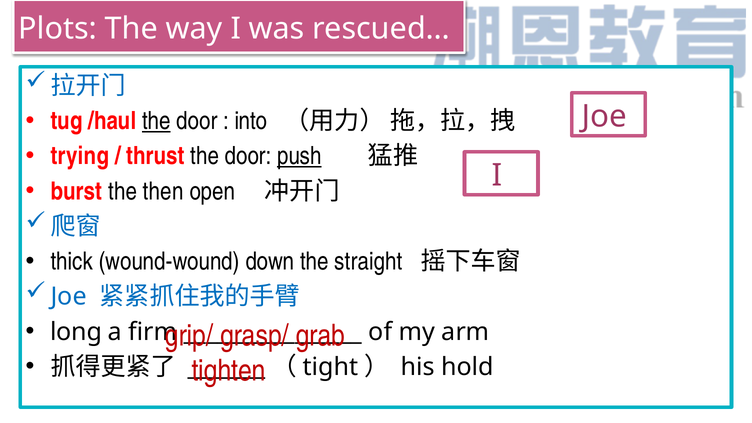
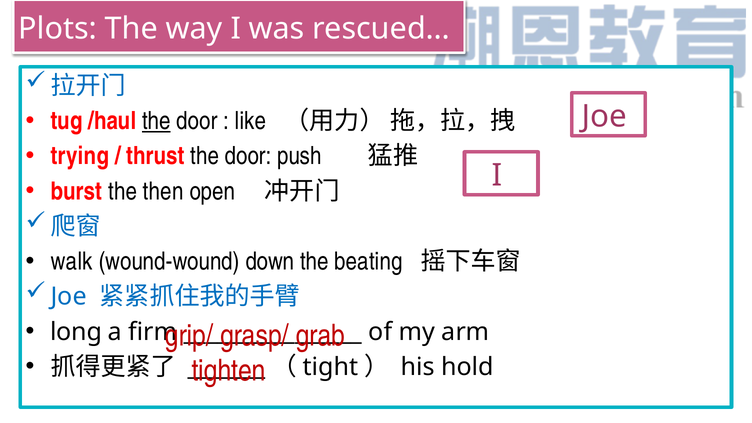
into: into -> like (251, 121)
push underline: present -> none (299, 156)
thick: thick -> walk (72, 262)
straight: straight -> beating (368, 262)
